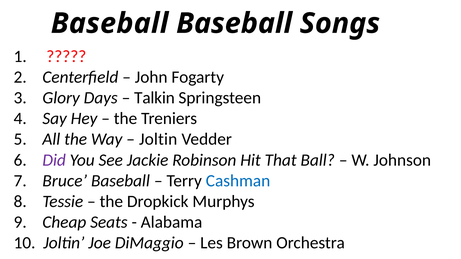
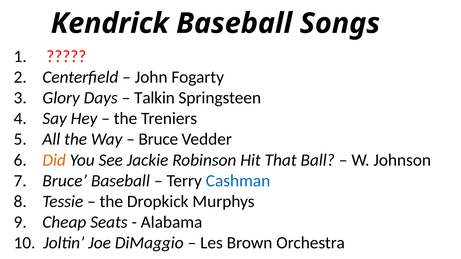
Baseball: Baseball -> Kendrick (110, 23)
Joltin: Joltin -> Bruce (158, 139)
Did colour: purple -> orange (54, 160)
